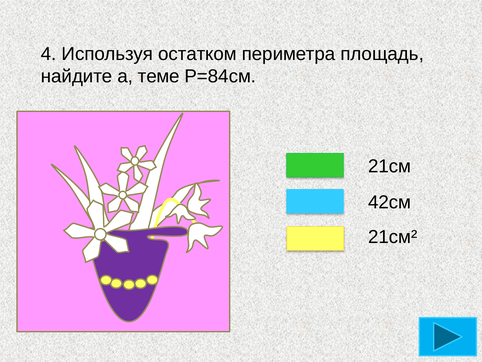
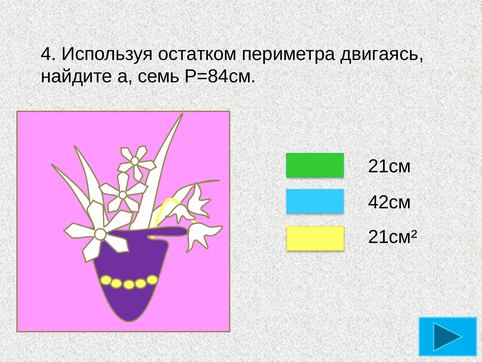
площадь: площадь -> двигаясь (382, 54)
теме: теме -> семь (159, 76)
